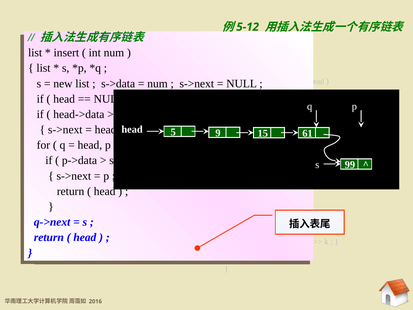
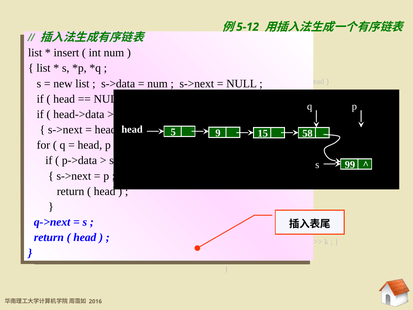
61: 61 -> 58 (307, 133)
